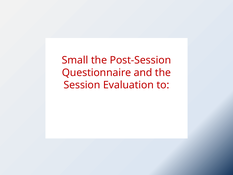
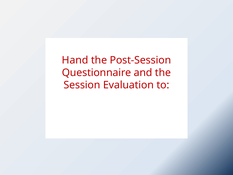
Small: Small -> Hand (75, 60)
